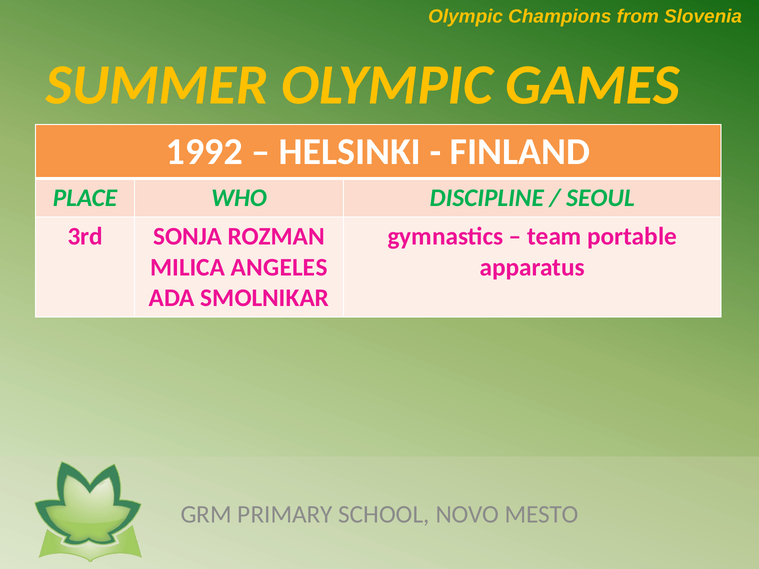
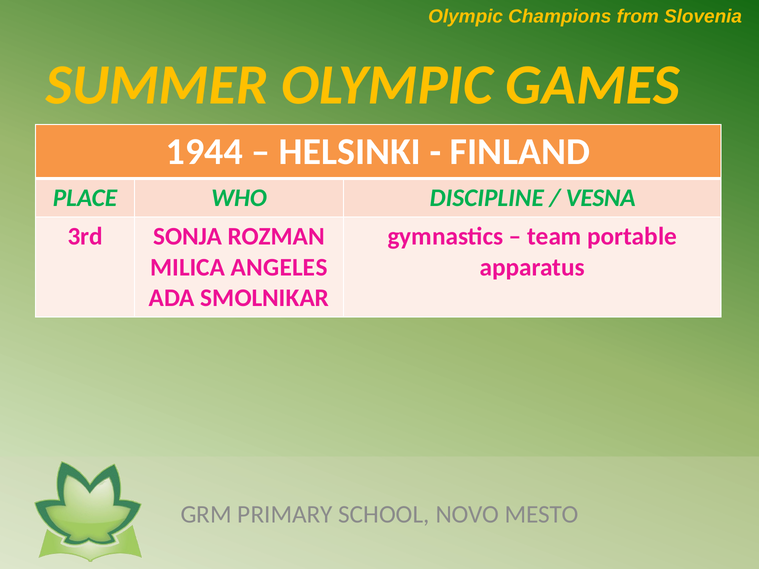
1992: 1992 -> 1944 (204, 152)
SEOUL: SEOUL -> VESNA (601, 198)
